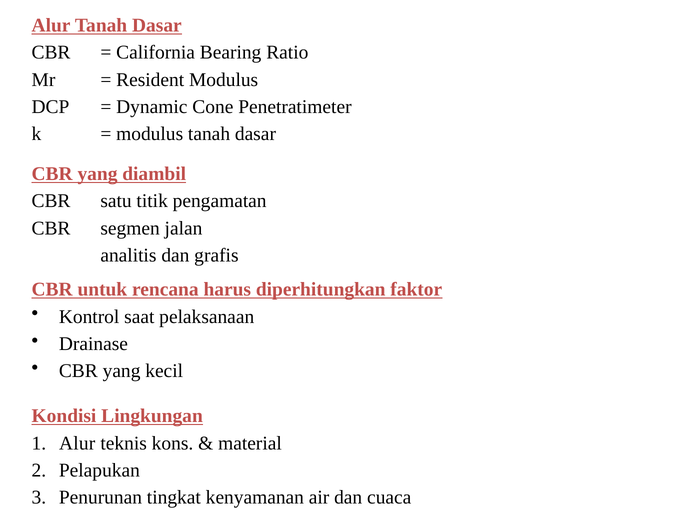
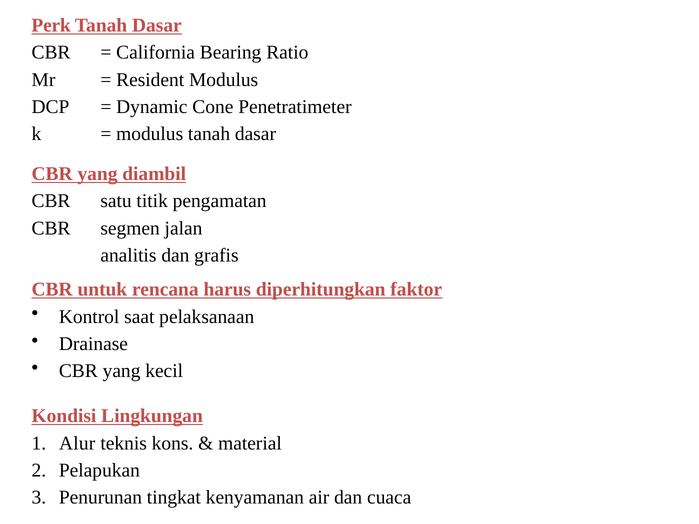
Alur: Alur -> Perk (51, 25)
